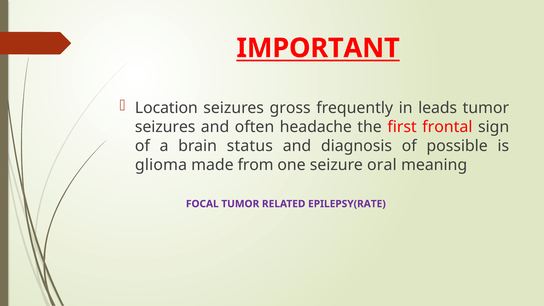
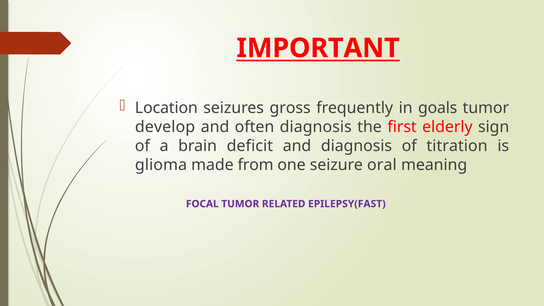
leads: leads -> goals (438, 108)
seizures: seizures -> develop (165, 127)
often headache: headache -> diagnosis (316, 127)
frontal: frontal -> elderly (447, 127)
status: status -> deficit (250, 146)
possible: possible -> titration (457, 146)
EPILEPSY(RATE: EPILEPSY(RATE -> EPILEPSY(FAST (347, 204)
